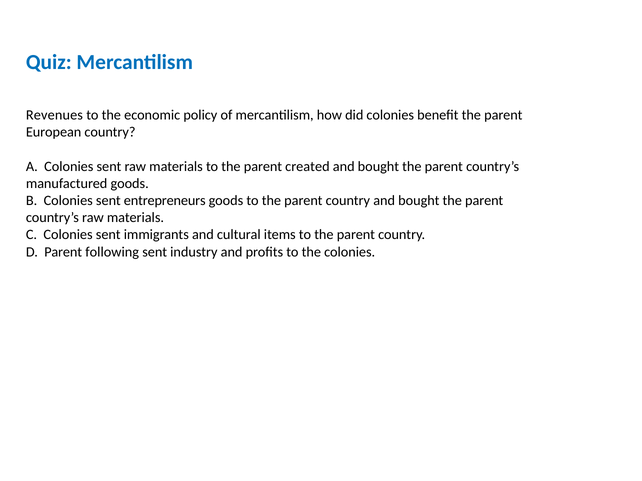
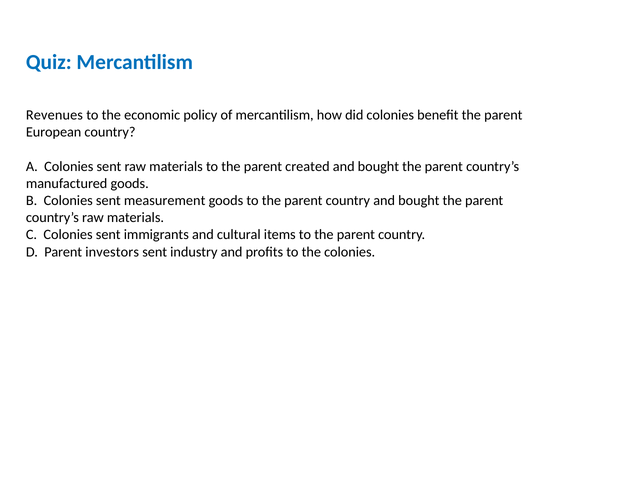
entrepreneurs: entrepreneurs -> measurement (165, 201)
following: following -> investors (112, 252)
